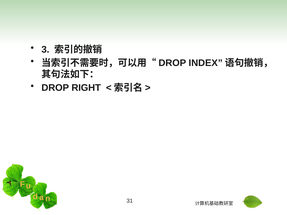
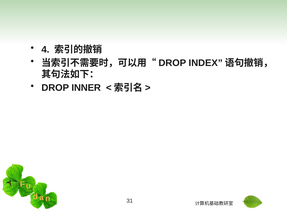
3: 3 -> 4 (45, 50)
RIGHT: RIGHT -> INNER (86, 88)
